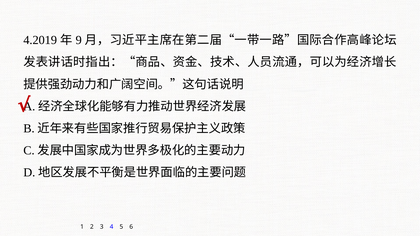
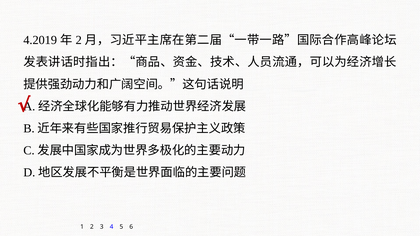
9: 9 -> 2 (79, 40)
